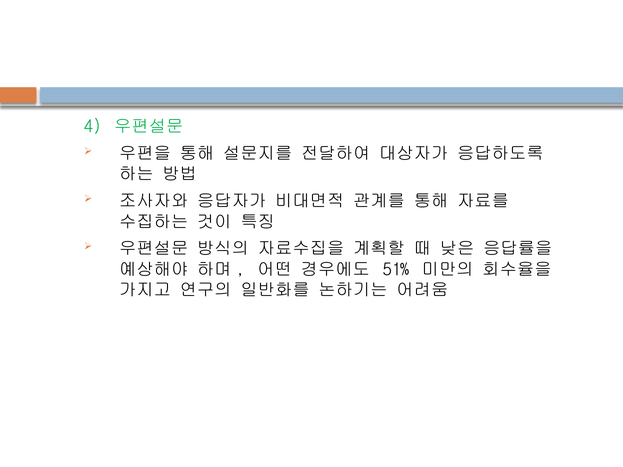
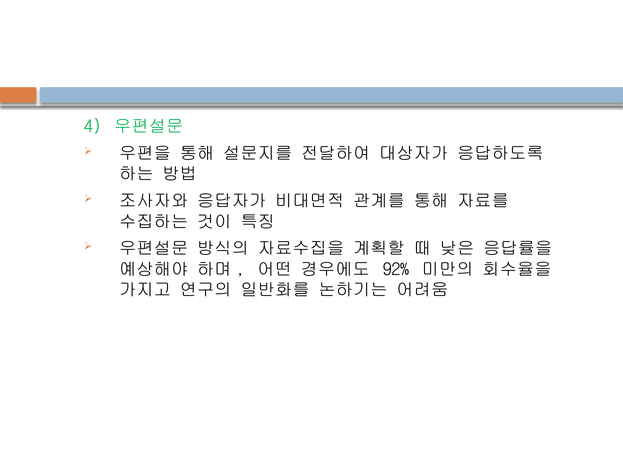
51%: 51% -> 92% (396, 270)
